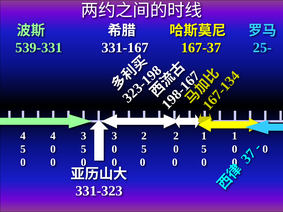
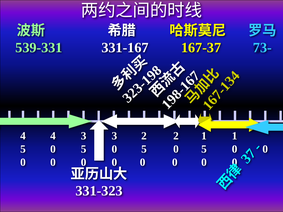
25-: 25- -> 73- (262, 48)
